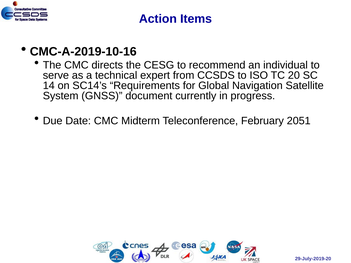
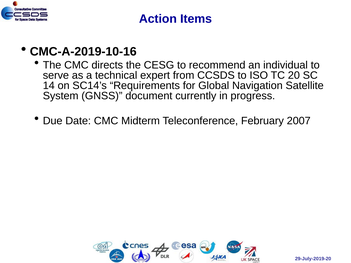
2051: 2051 -> 2007 (299, 121)
